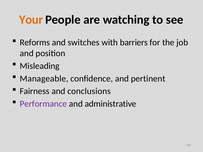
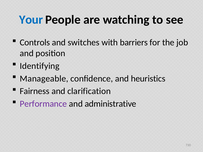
Your colour: orange -> blue (31, 20)
Reforms: Reforms -> Controls (35, 43)
Misleading: Misleading -> Identifying (40, 66)
pertinent: pertinent -> heuristics (148, 79)
conclusions: conclusions -> clarification (89, 91)
